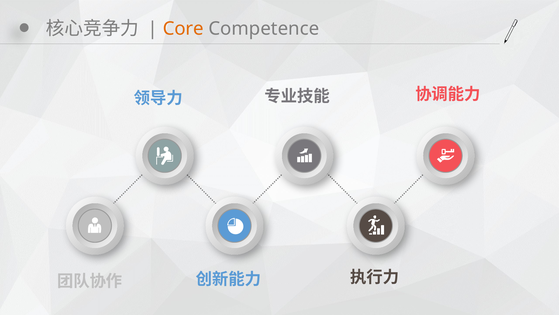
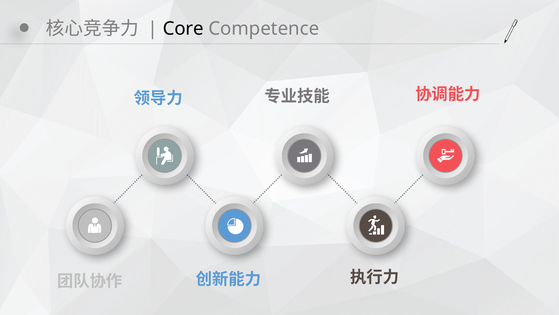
Core colour: orange -> black (183, 29)
